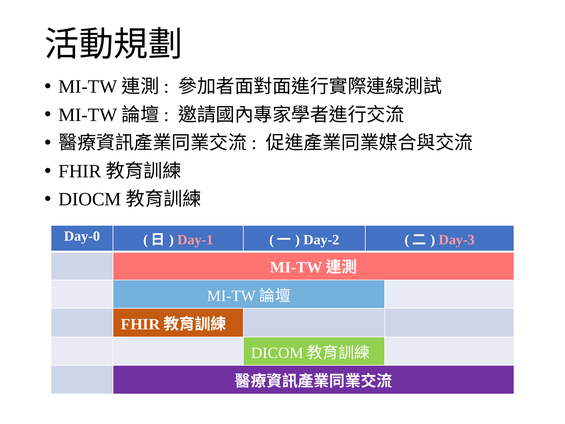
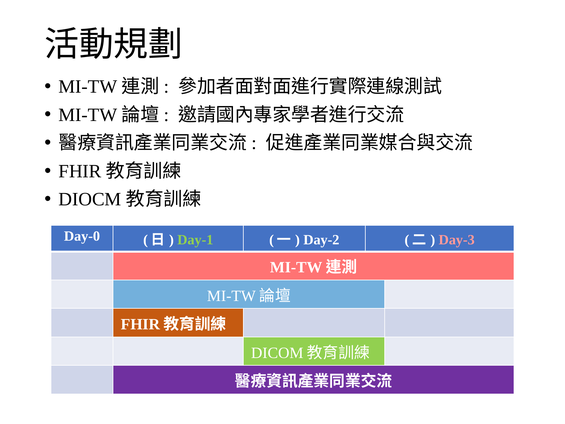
Day-1 colour: pink -> light green (195, 240)
